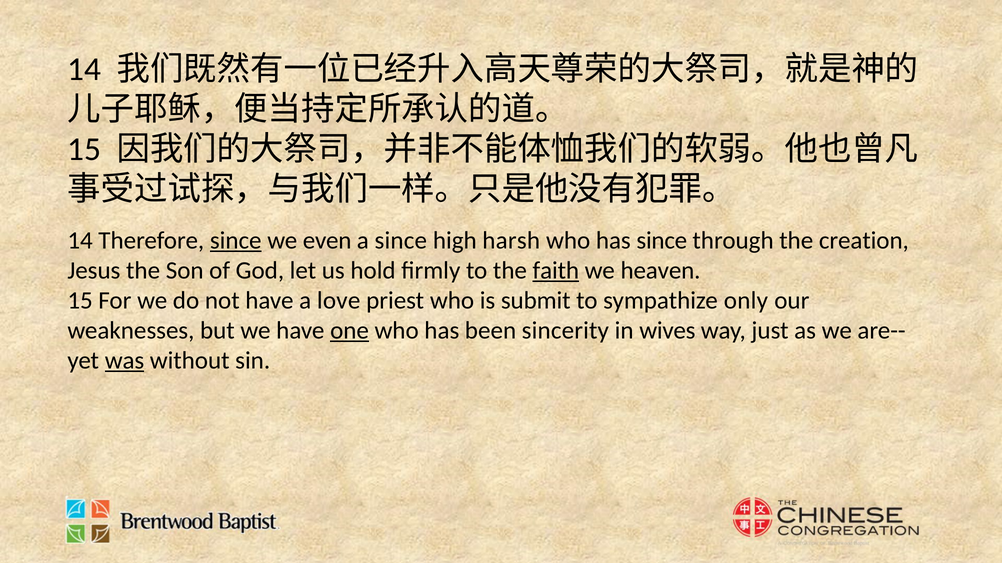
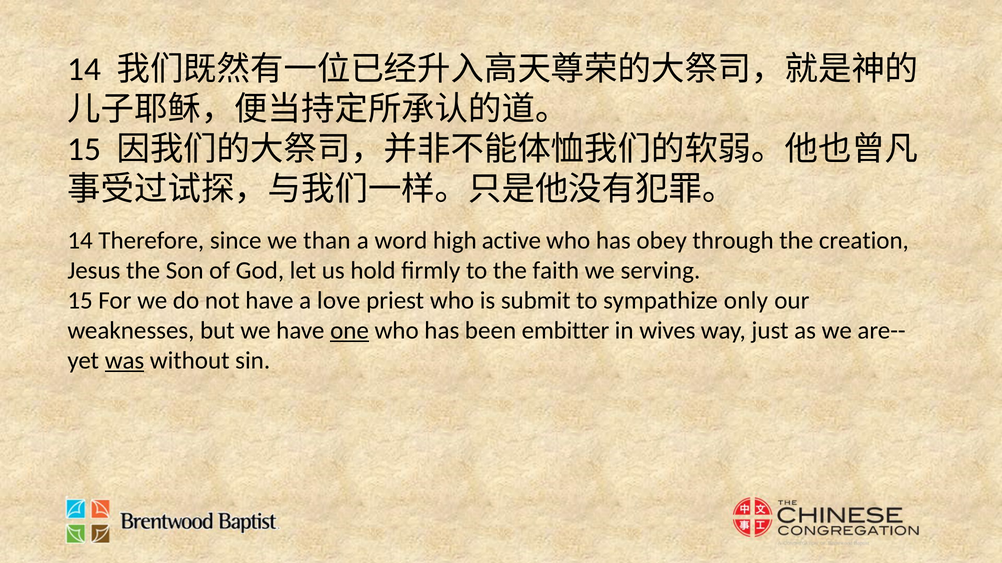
since underline: present -> none (236, 241)
even: even -> than (327, 241)
a since: since -> word (401, 241)
harsh: harsh -> active (511, 241)
has since: since -> obey (662, 241)
faith underline: present -> none (556, 271)
heaven: heaven -> serving (660, 271)
sincerity: sincerity -> embitter (566, 331)
